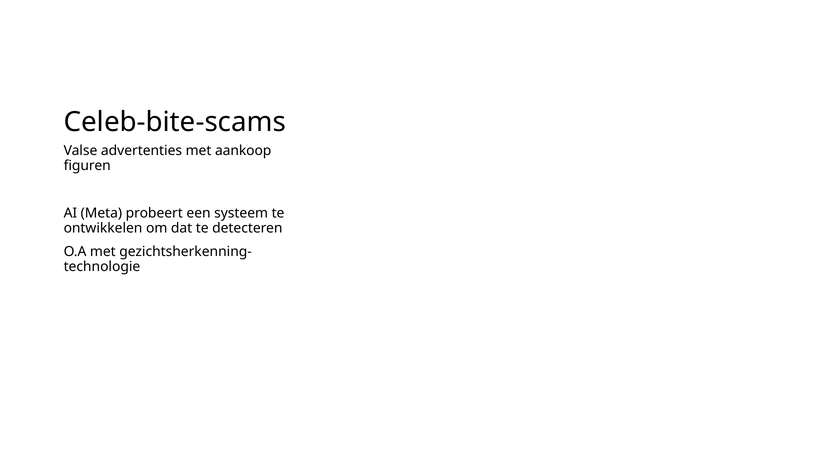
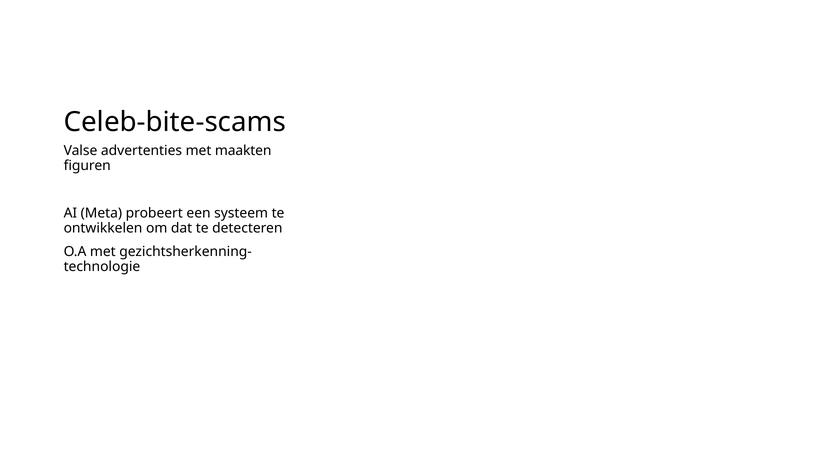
aankoop: aankoop -> maakten (243, 151)
